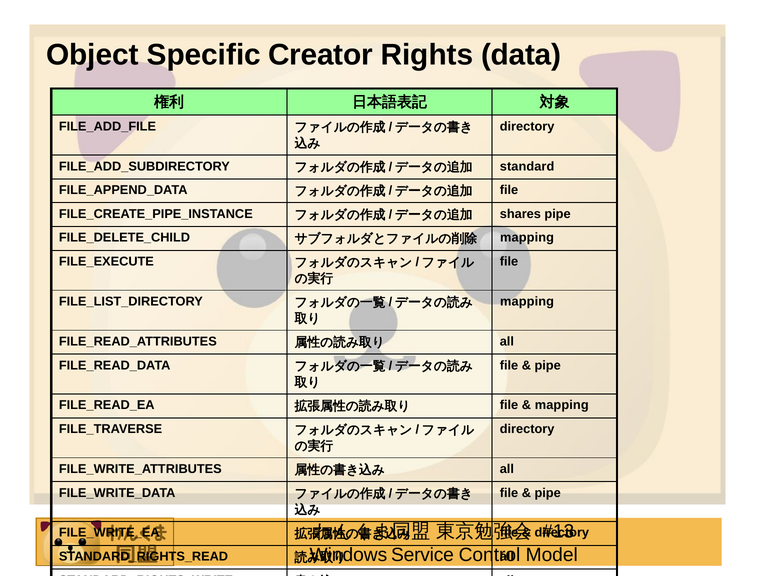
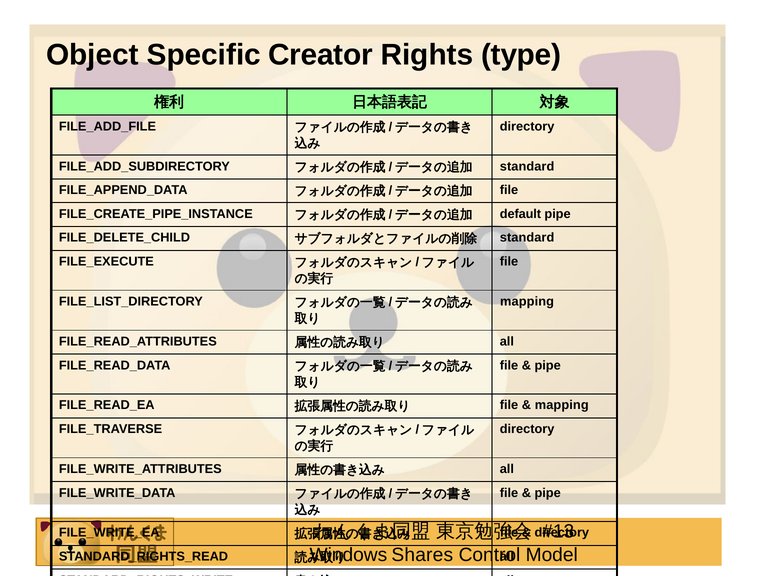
data: data -> type (521, 55)
shares: shares -> default (520, 214)
mapping: mapping -> standard (527, 237)
Service: Service -> Shares (422, 554)
